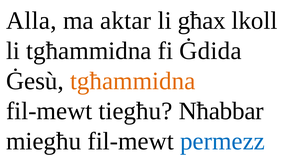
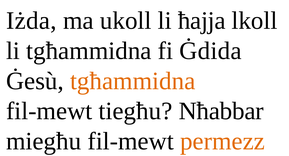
Alla: Alla -> Iżda (31, 20)
aktar: aktar -> ukoll (126, 20)
għax: għax -> ħajja (202, 20)
permezz colour: blue -> orange (222, 141)
